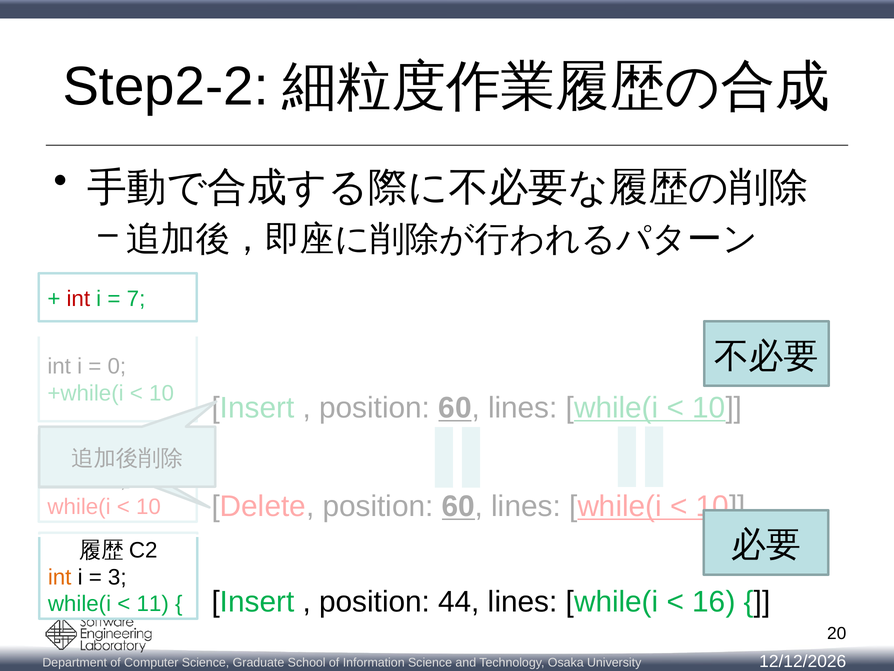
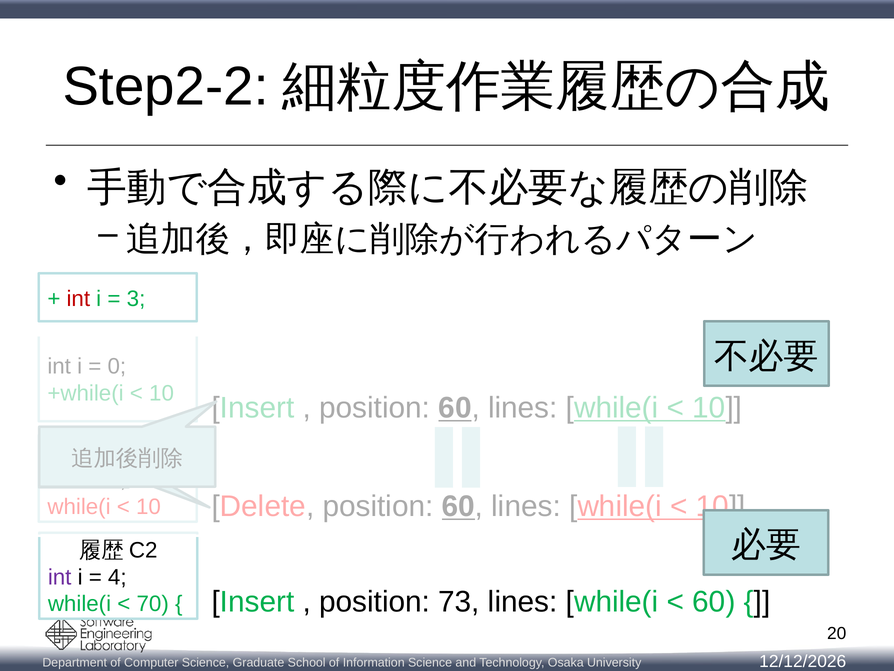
7: 7 -> 3 (136, 299)
int colour: orange -> purple (60, 577)
3: 3 -> 4 (117, 577)
44: 44 -> 73 (459, 601)
16: 16 -> 60 (714, 601)
11: 11 -> 70 (153, 604)
